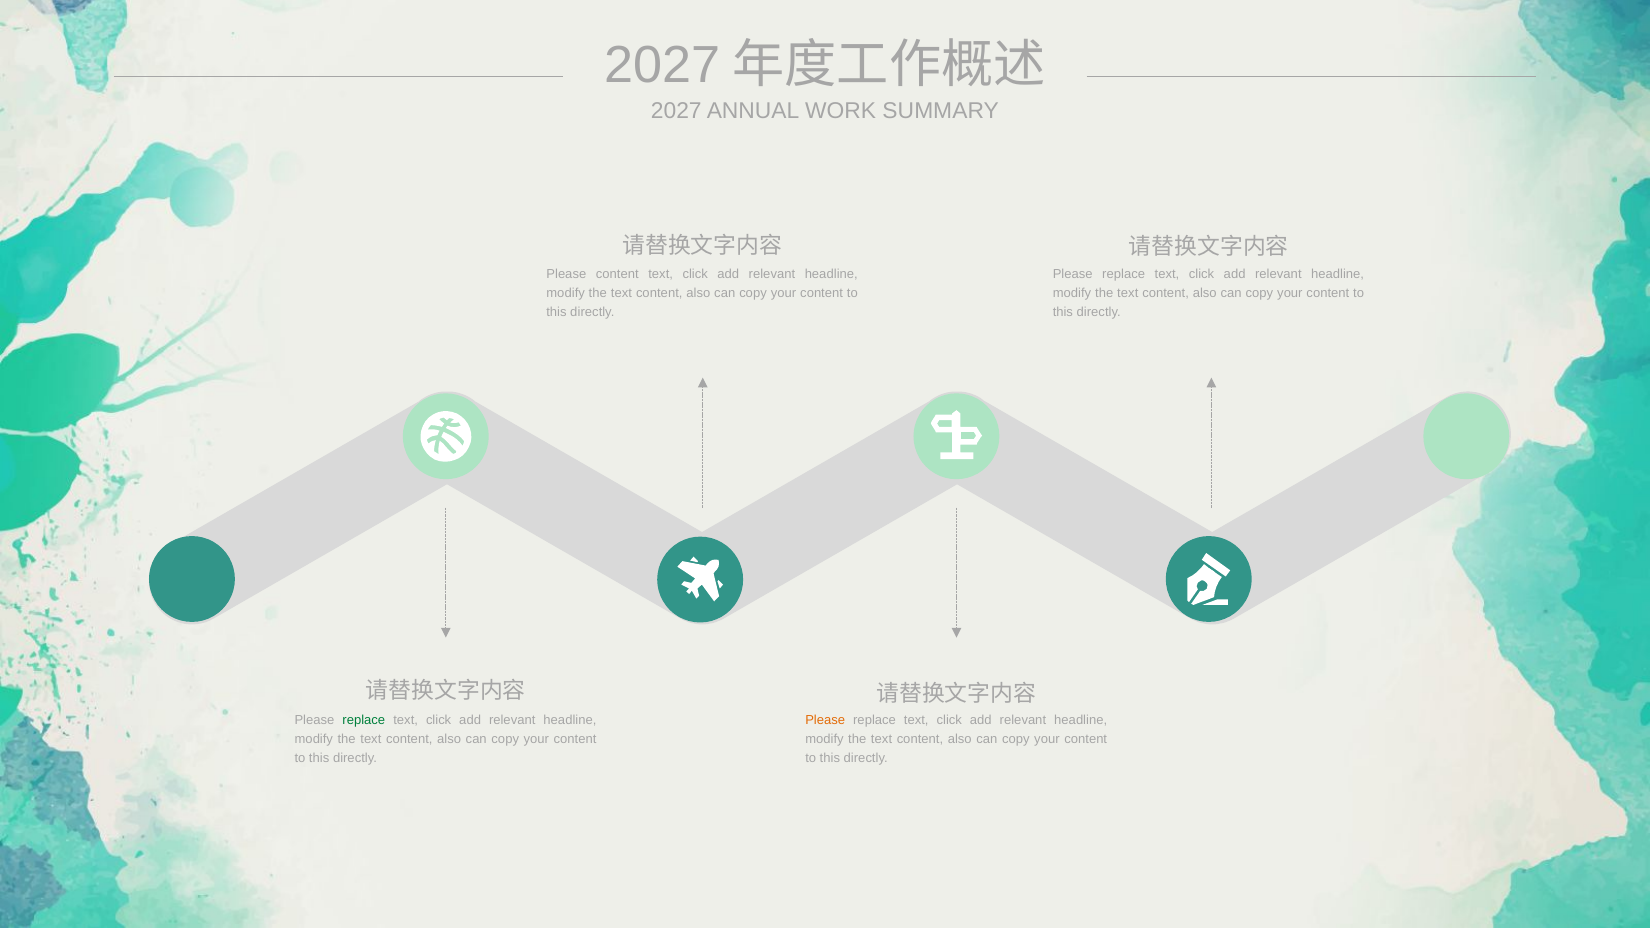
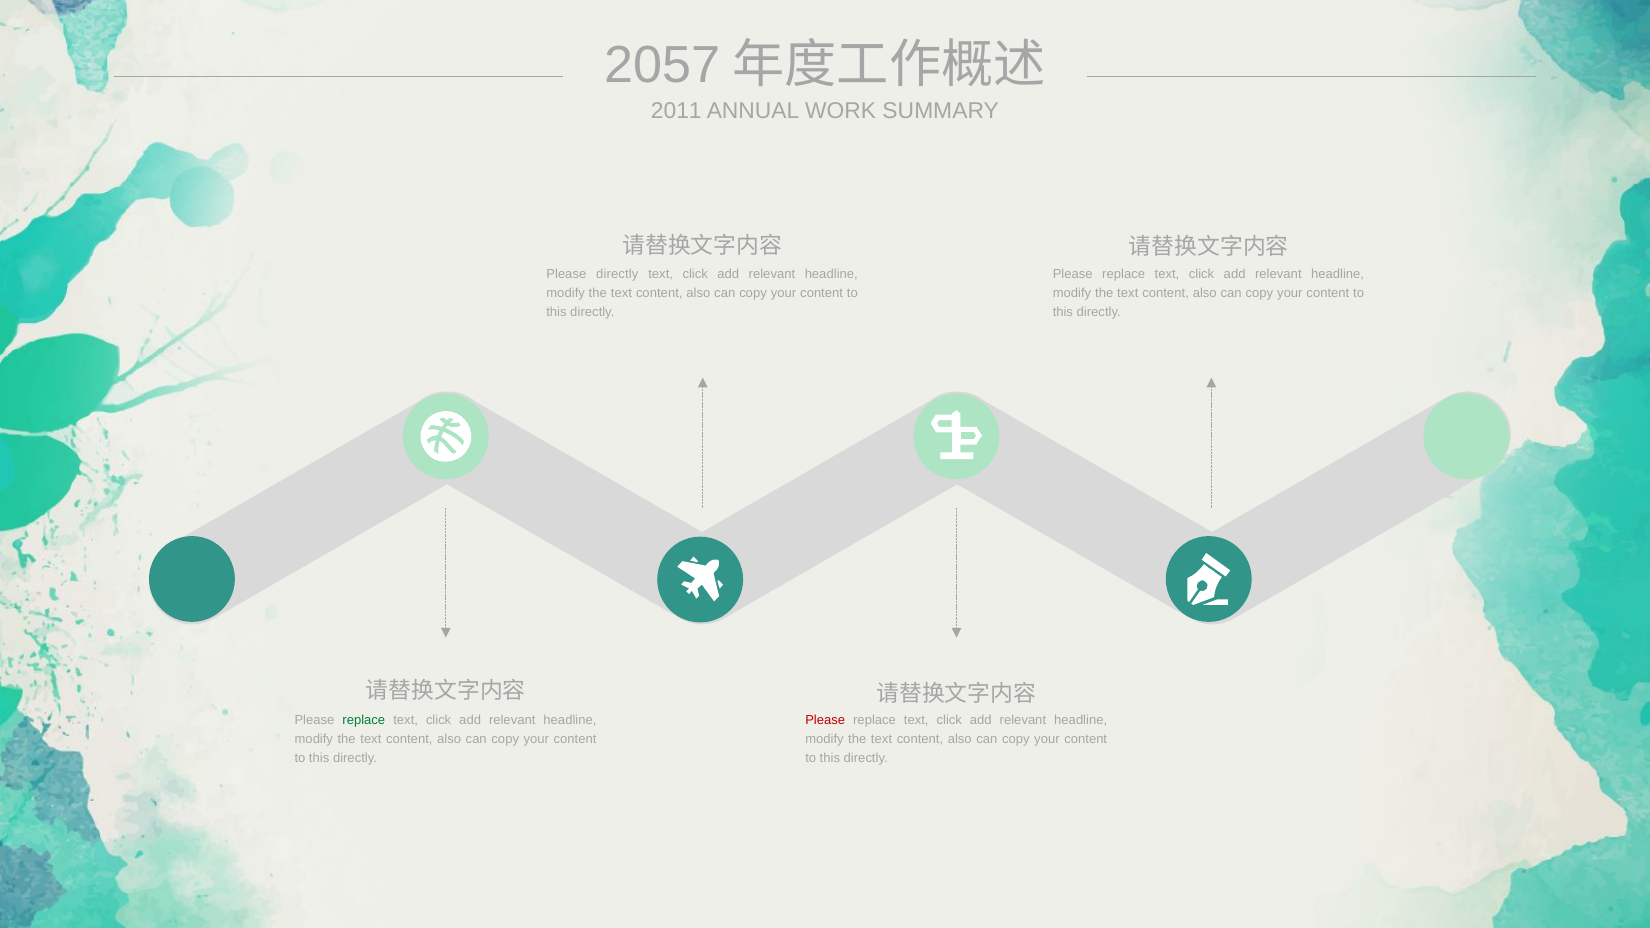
2027: 2027 -> 2057 (662, 65)
2027: 2027 -> 2011 (676, 111)
Please content: content -> directly (617, 275)
Please colour: orange -> red (825, 721)
